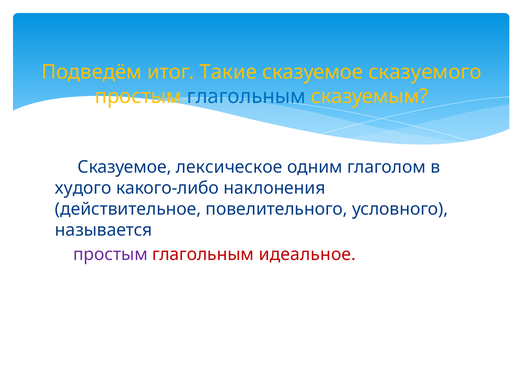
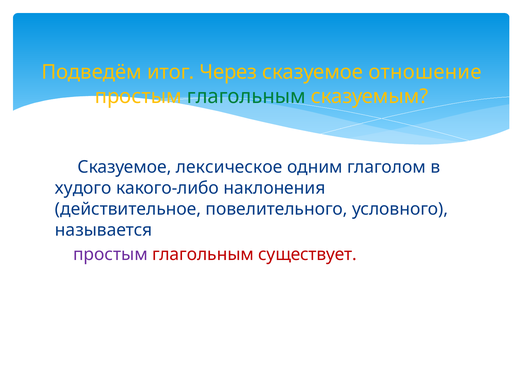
Такие: Такие -> Через (228, 72)
сказуемого: сказуемого -> отношение (425, 72)
глагольным colour: blue -> green (246, 96)
идеальное: идеальное -> существует (308, 254)
